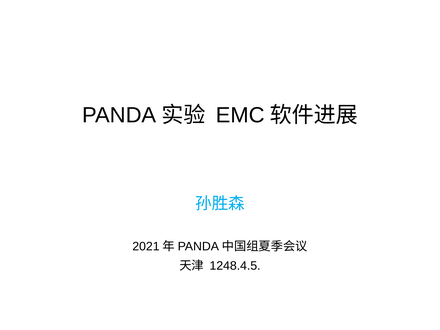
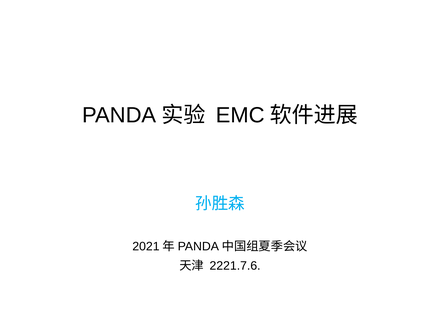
1248.4.5: 1248.4.5 -> 2221.7.6 (235, 266)
